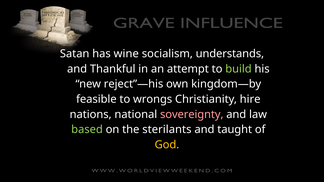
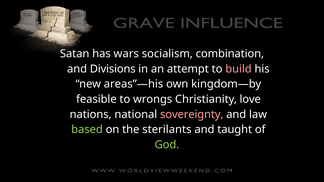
wine: wine -> wars (126, 54)
understands: understands -> combination (230, 54)
Thankful: Thankful -> Divisions (113, 69)
build colour: light green -> pink (238, 69)
reject”—his: reject”—his -> areas”—his (134, 84)
hire: hire -> love (250, 99)
God colour: yellow -> light green (167, 145)
